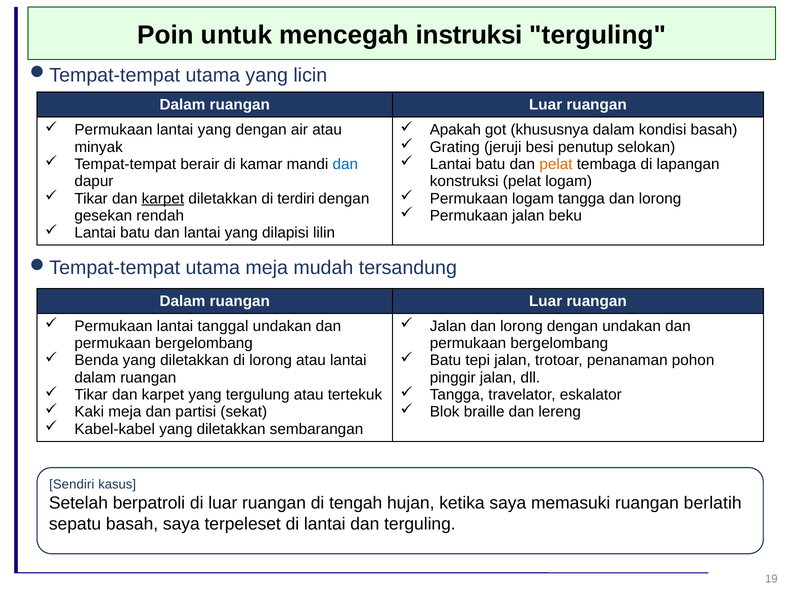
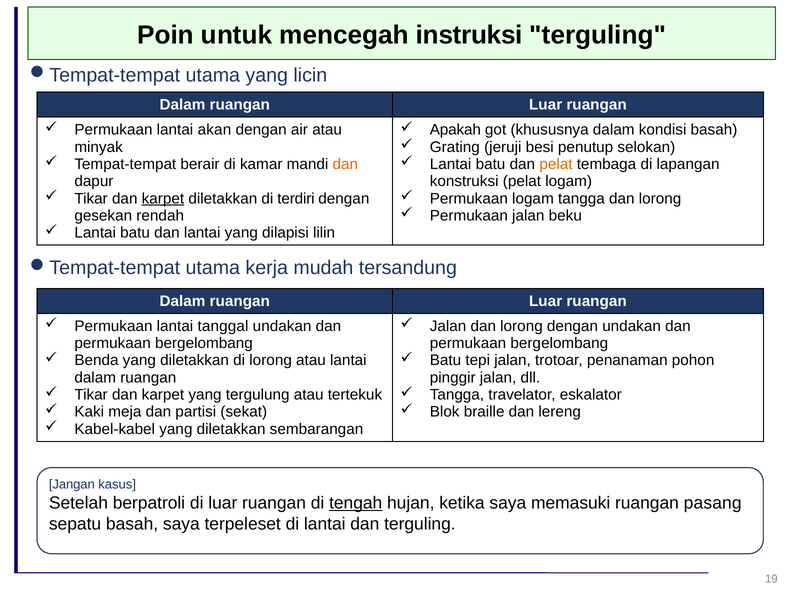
Permukaan lantai yang: yang -> akan (214, 130)
dan colour: blue -> orange (345, 164)
utama meja: meja -> kerja (267, 268)
Sendiri: Sendiri -> Jangan (72, 484)
tengah underline: none -> present (356, 503)
berlatih: berlatih -> pasang (713, 503)
